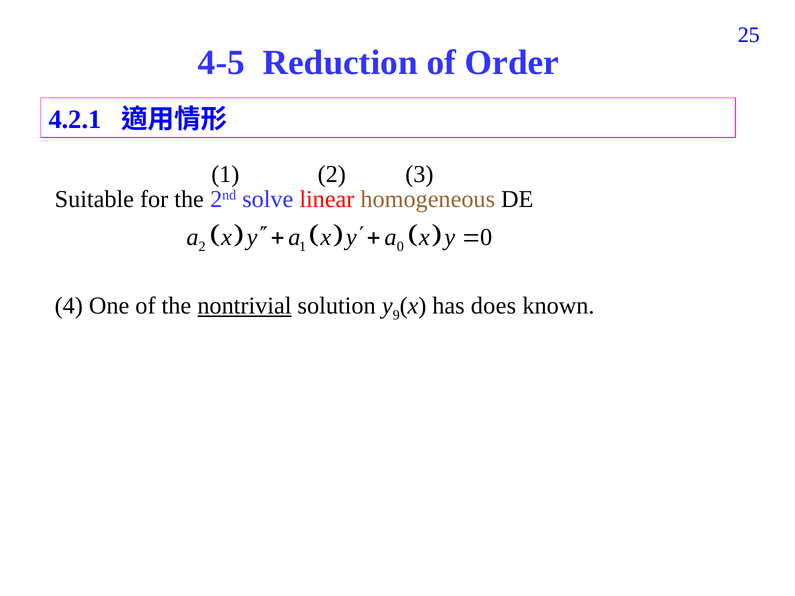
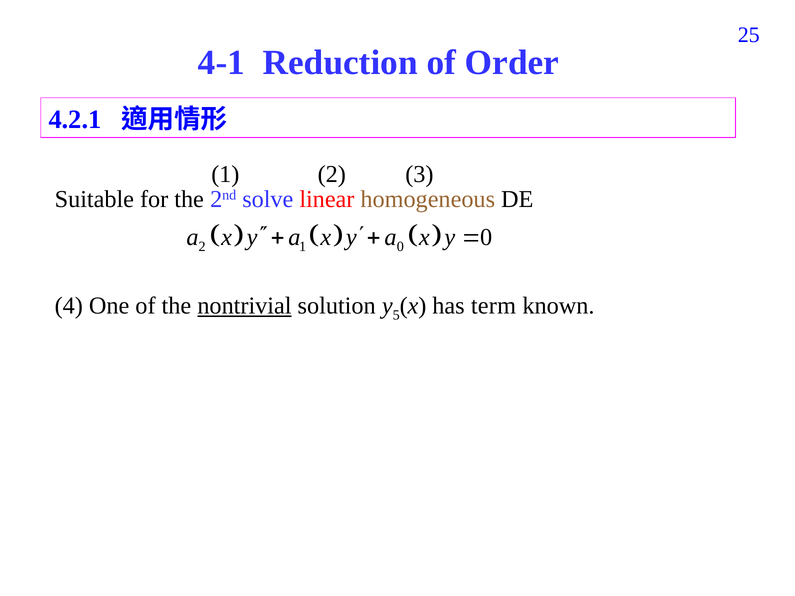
4-5: 4-5 -> 4-1 (222, 63)
9: 9 -> 5 (396, 315)
does: does -> term (493, 306)
